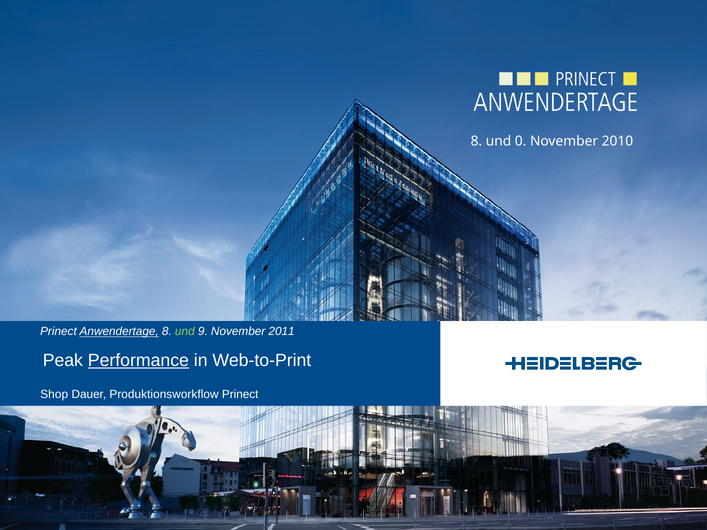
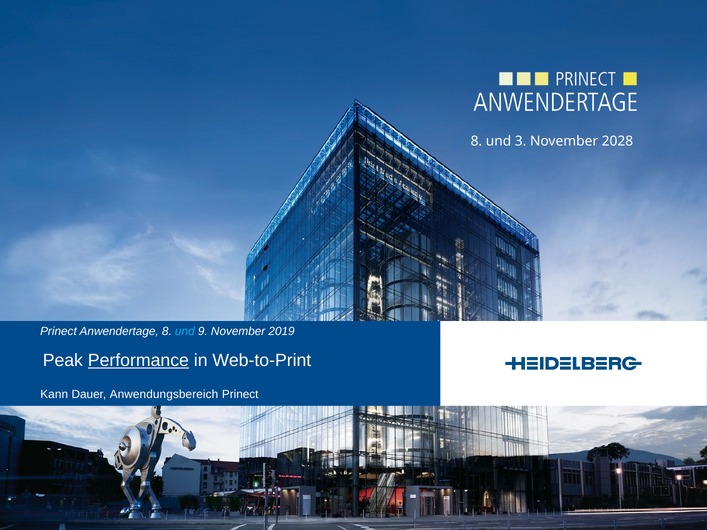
0: 0 -> 3 (521, 141)
2010: 2010 -> 2028 (617, 141)
Anwendertage underline: present -> none (119, 332)
und colour: light green -> light blue (185, 332)
2011: 2011 -> 2019 (282, 332)
Shop: Shop -> Kann (54, 394)
Produktionsworkflow: Produktionsworkflow -> Anwendungsbereich (164, 394)
